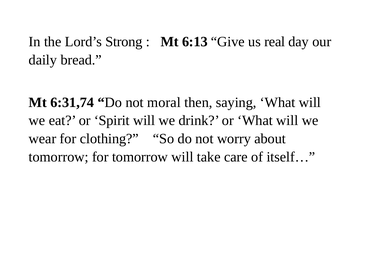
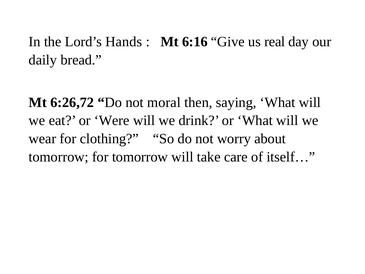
Strong: Strong -> Hands (124, 42)
6:13: 6:13 -> 6:16 (195, 42)
6:31,74: 6:31,74 -> 6:26,72 (72, 102)
Spirit: Spirit -> Were (112, 120)
